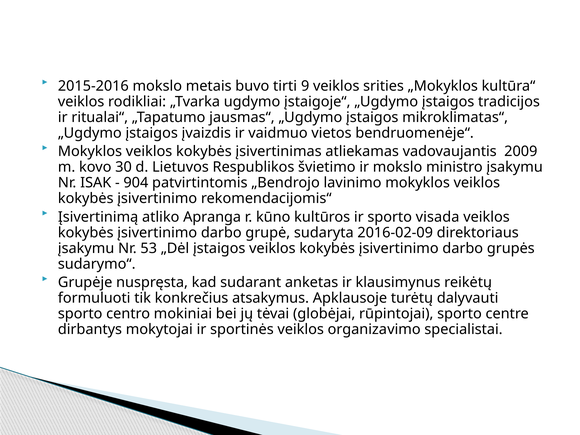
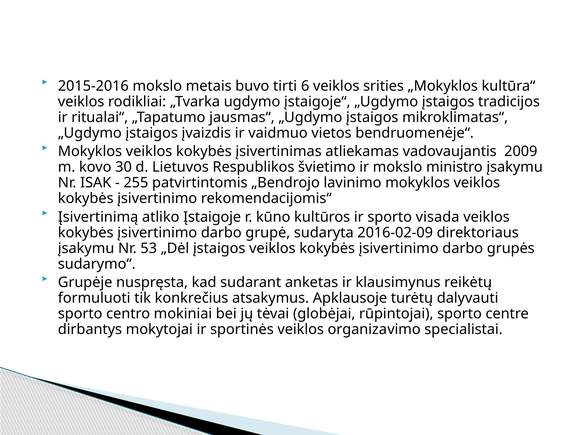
9: 9 -> 6 (305, 86)
904: 904 -> 255 (136, 183)
Apranga: Apranga -> Įstaigoje (212, 217)
